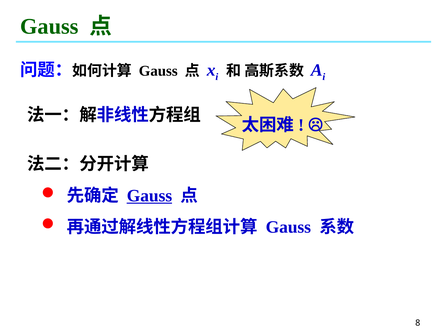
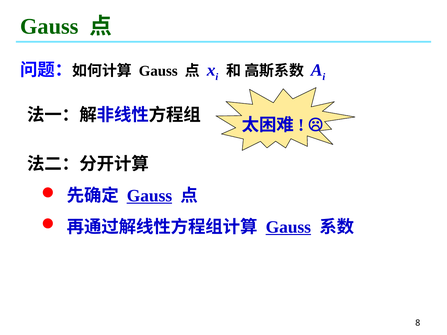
Gauss underline: none -> present (288, 227)
